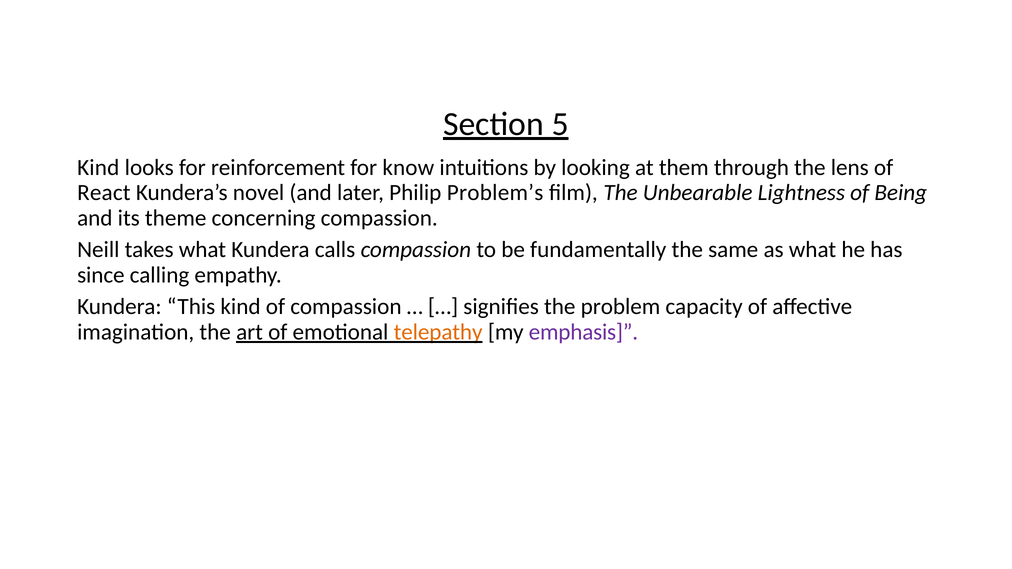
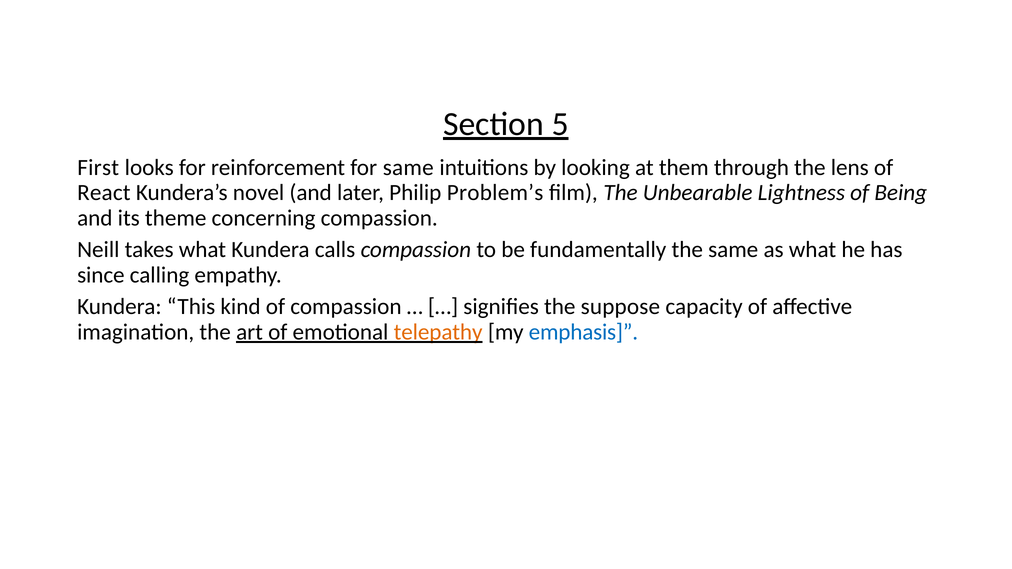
Kind: Kind -> First (98, 168)
for know: know -> same (408, 168)
problem: problem -> suppose (620, 307)
emphasis colour: purple -> blue (583, 332)
